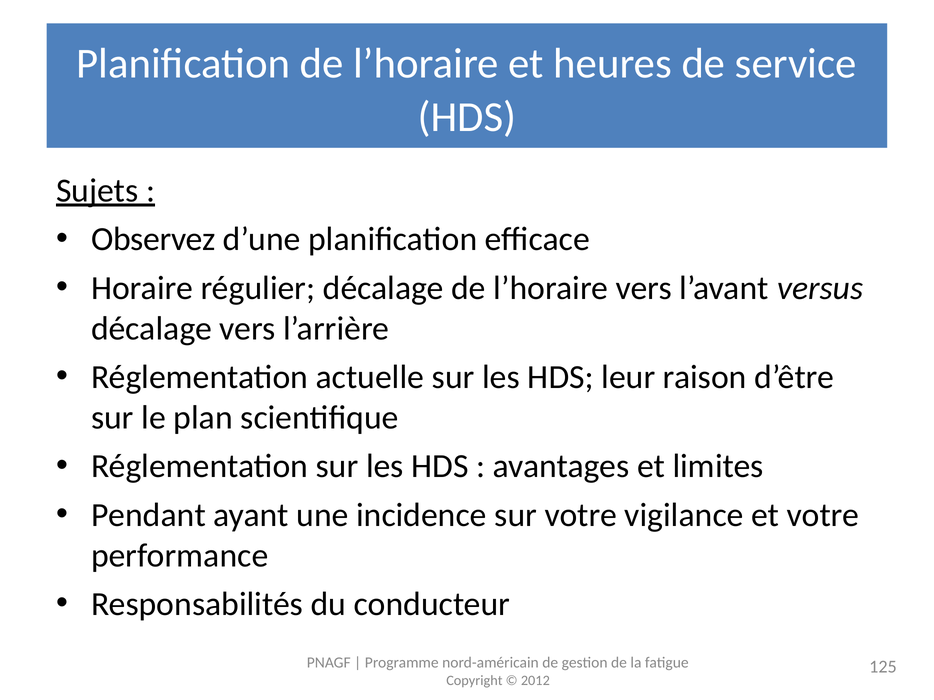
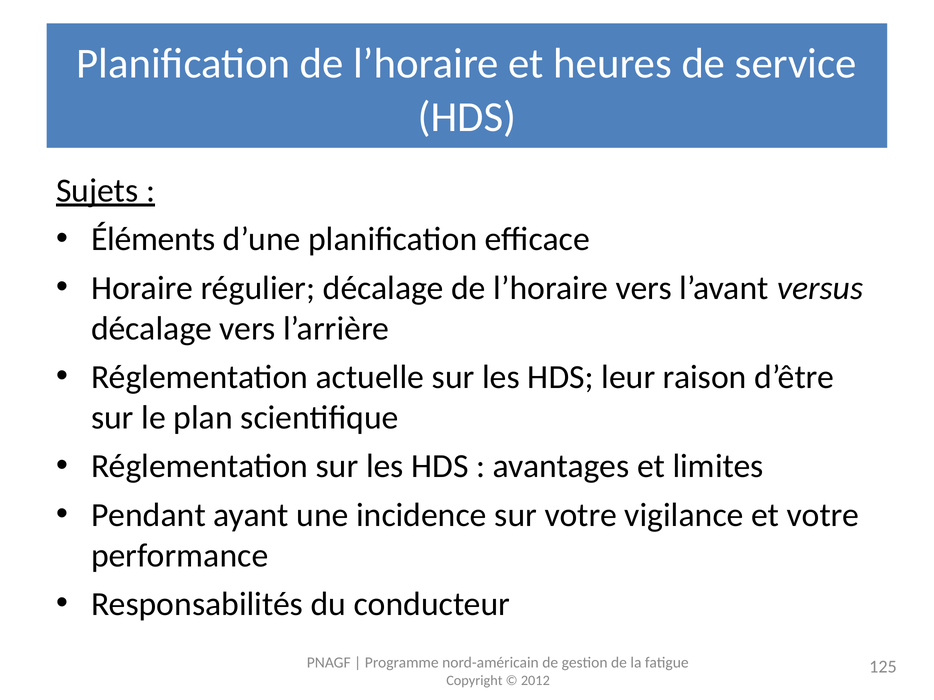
Observez: Observez -> Éléments (153, 239)
